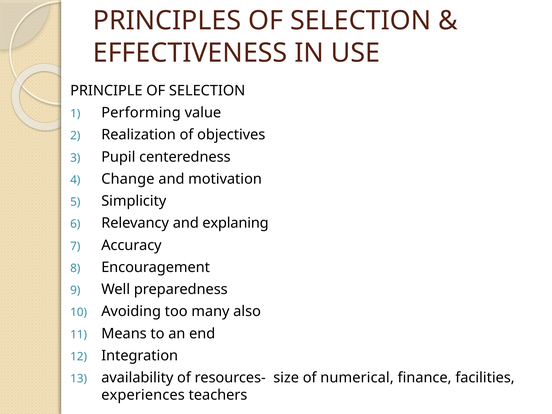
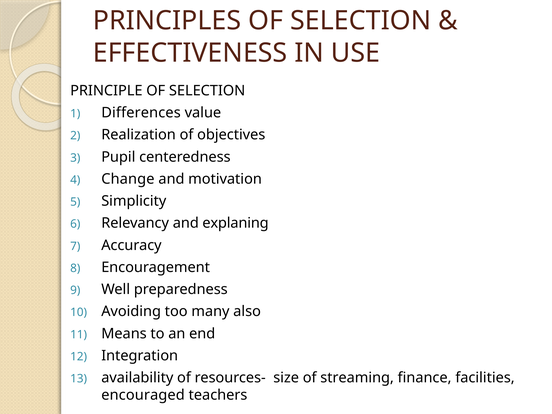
Performing: Performing -> Differences (141, 113)
numerical: numerical -> streaming (357, 378)
experiences: experiences -> encouraged (143, 395)
